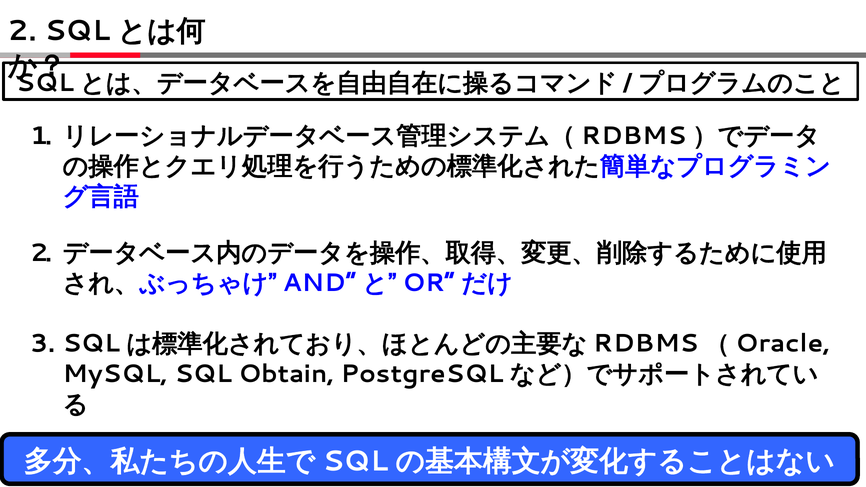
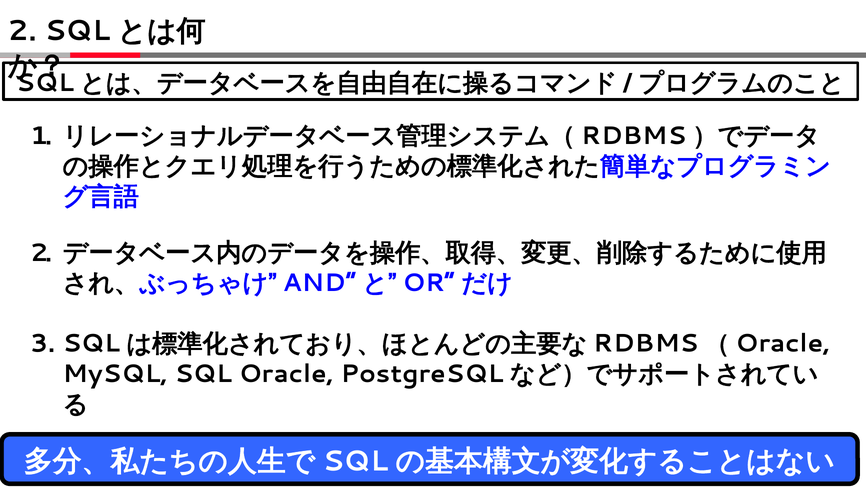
Obtain: Obtain -> Oracle (286, 374)
